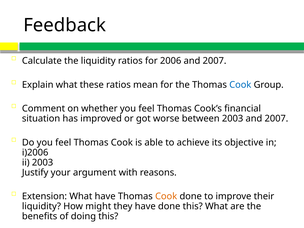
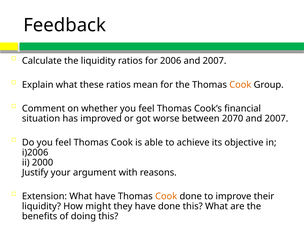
Cook colour: blue -> orange (240, 85)
between 2003: 2003 -> 2070 (233, 119)
ii 2003: 2003 -> 2000 (43, 162)
